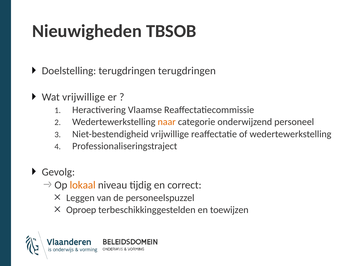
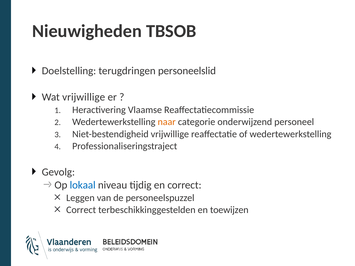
terugdringen terugdringen: terugdringen -> personeelslid (187, 71)
lokaal colour: orange -> blue (83, 185)
Oproep: Oproep -> Correct (81, 210)
